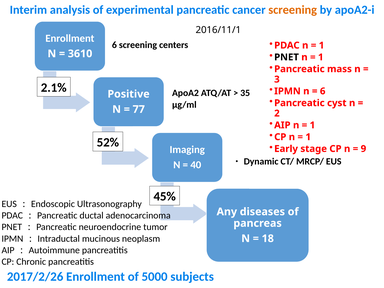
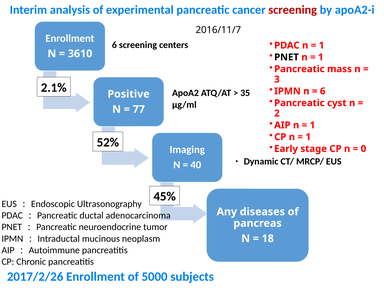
screening colour: orange -> red (293, 10)
2016/11/1: 2016/11/1 -> 2016/11/7 (218, 30)
9: 9 -> 0 (363, 149)
